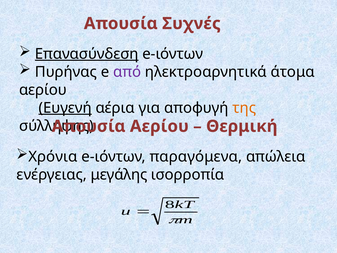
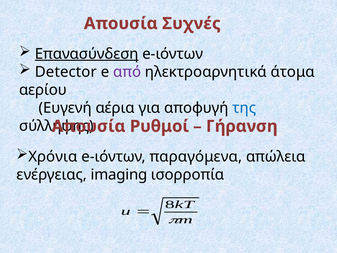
Πυρήνας: Πυρήνας -> Detector (66, 72)
Ευγενή underline: present -> none (65, 108)
της colour: orange -> blue (244, 108)
Αερίου: Αερίου -> Ρυθμοί (159, 126)
Θερμική: Θερμική -> Γήρανση (242, 126)
μεγάλης: μεγάλης -> imaging (119, 174)
